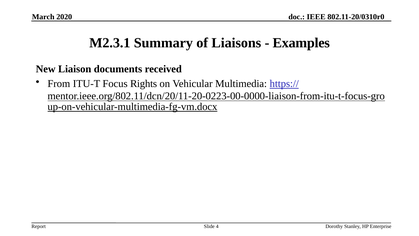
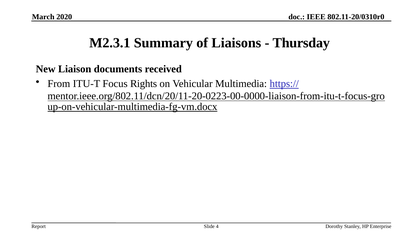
Examples: Examples -> Thursday (301, 43)
